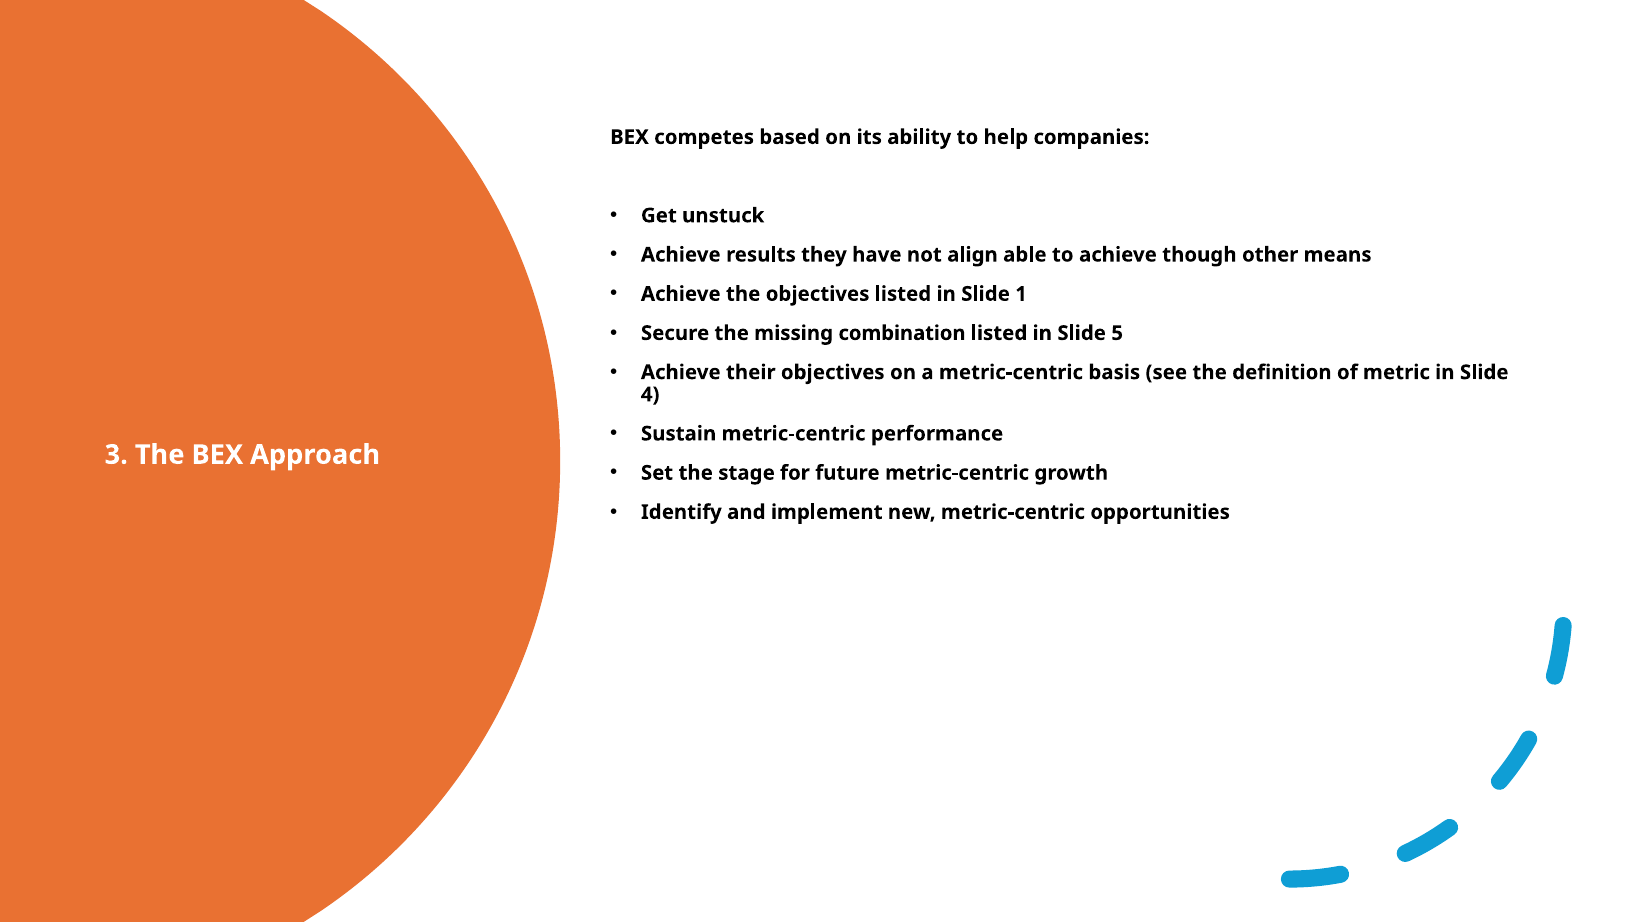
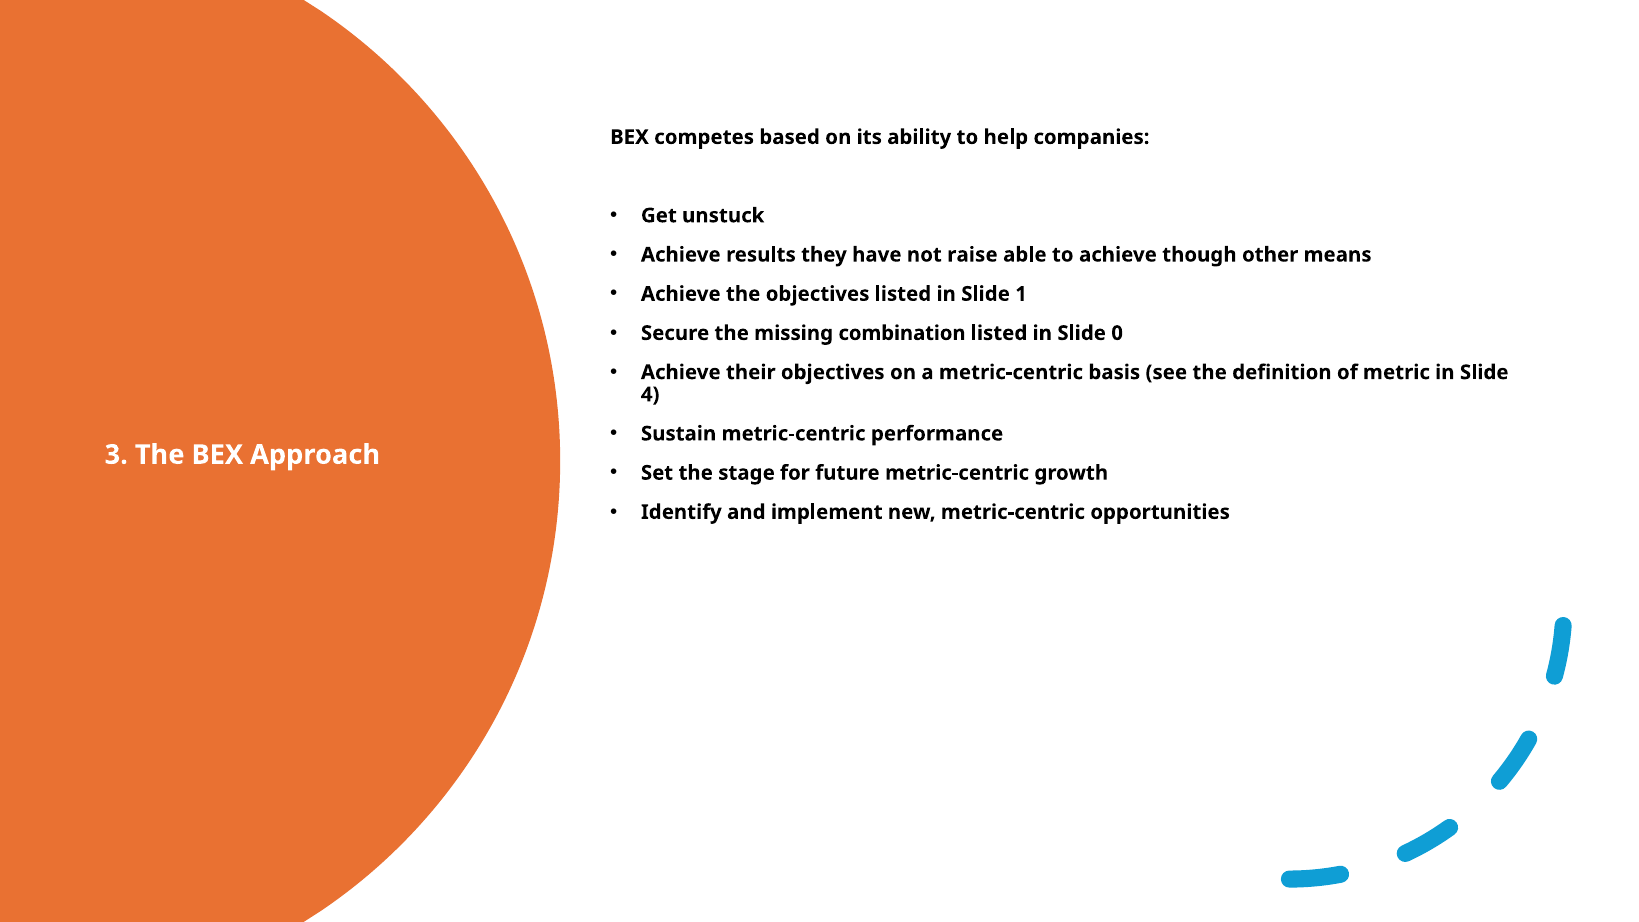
align: align -> raise (972, 255)
5: 5 -> 0 (1117, 333)
